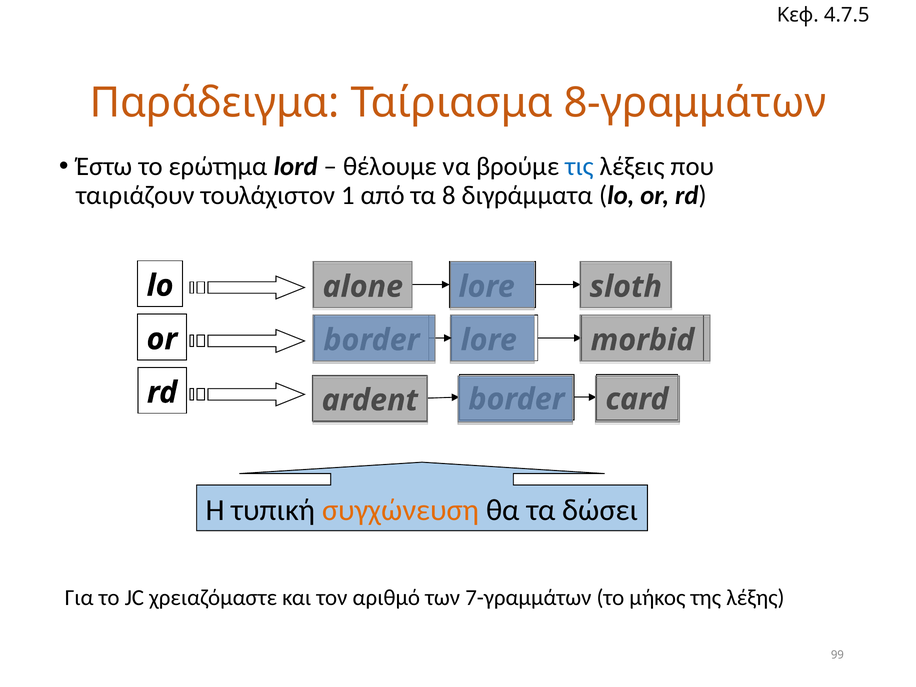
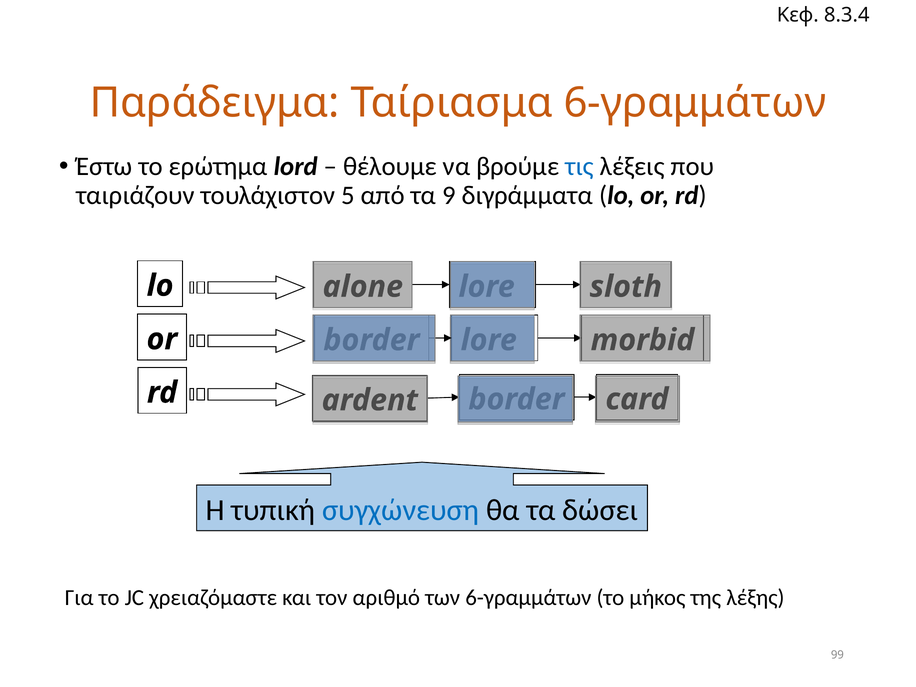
4.7.5: 4.7.5 -> 8.3.4 (847, 15)
Ταίριασμα 8-γραμμάτων: 8-γραμμάτων -> 6-γραμμάτων (695, 103)
1: 1 -> 5 (348, 195)
8: 8 -> 9 (449, 195)
συγχώνευση colour: orange -> blue (401, 510)
των 7-γραμμάτων: 7-γραμμάτων -> 6-γραμμάτων (528, 598)
